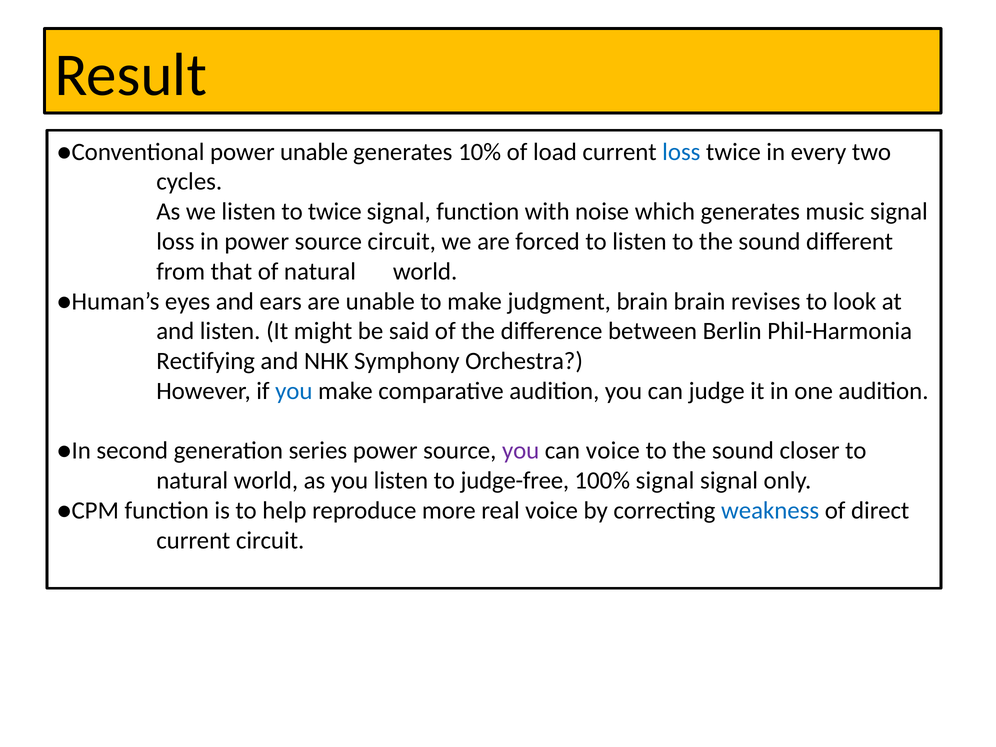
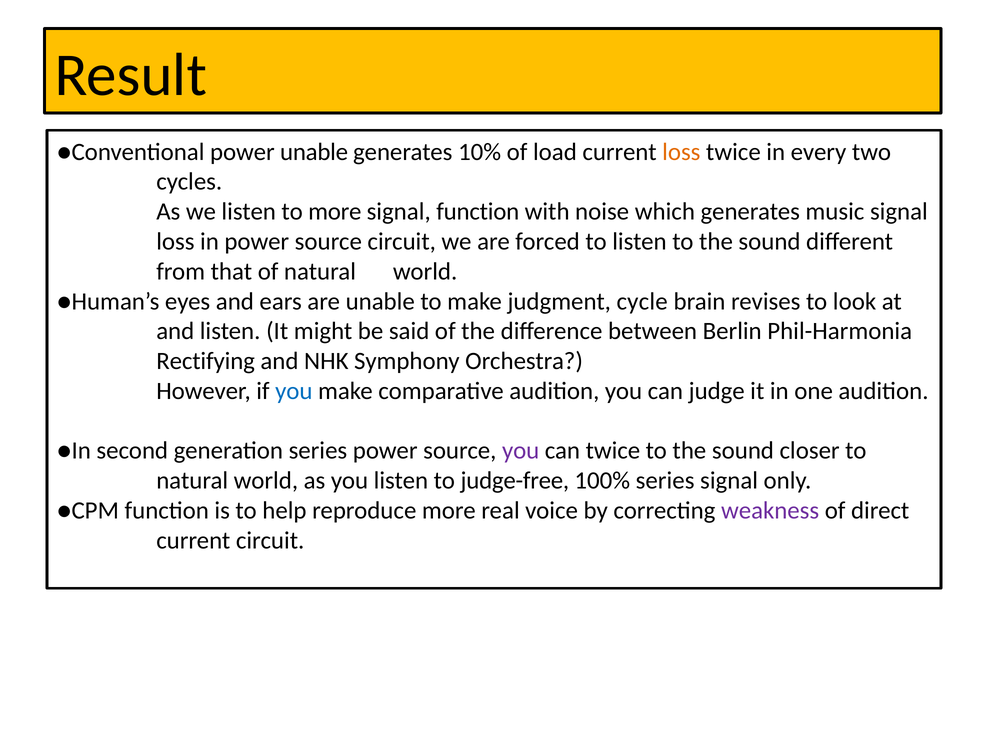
loss colour: blue -> orange (681, 152)
to twice: twice -> more (335, 212)
judgment brain: brain -> cycle (642, 301)
can voice: voice -> twice (613, 451)
100% signal: signal -> series (665, 481)
weakness colour: blue -> purple (770, 510)
